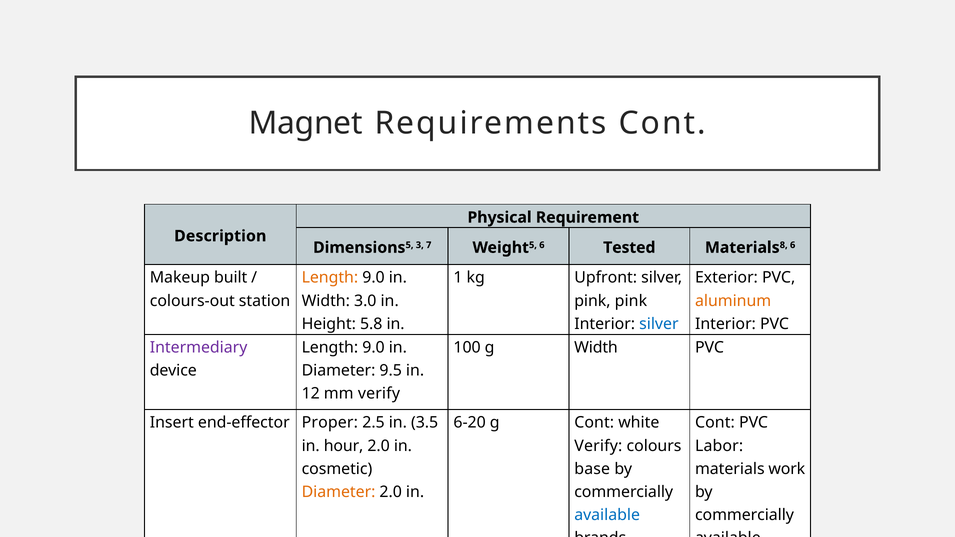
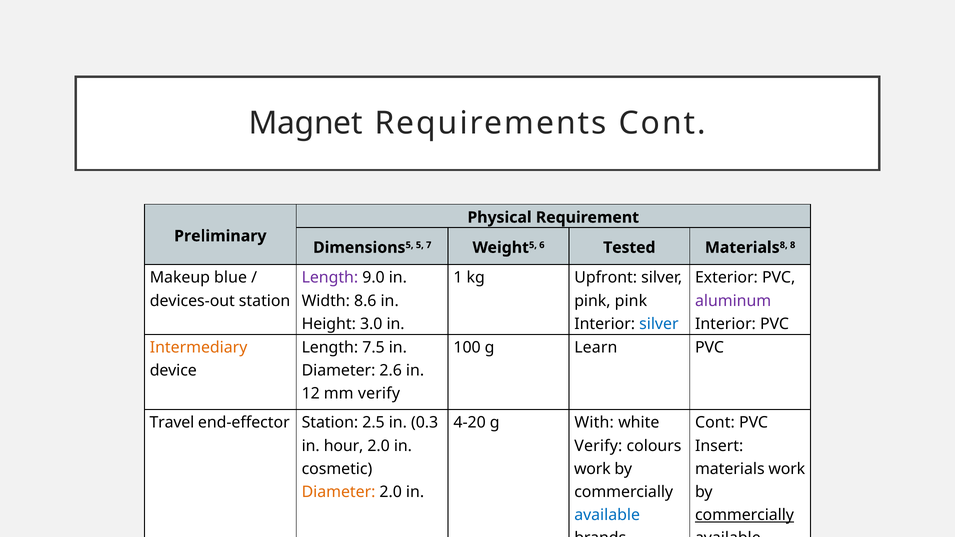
Description: Description -> Preliminary (220, 236)
3: 3 -> 5 (420, 245)
Materials8 6: 6 -> 8 (793, 245)
built: built -> blue (231, 278)
Length colour: orange -> purple (330, 278)
colours-out: colours-out -> devices-out (192, 301)
3.0: 3.0 -> 8.6 (365, 301)
aluminum colour: orange -> purple (733, 301)
5.8: 5.8 -> 3.0 (371, 324)
Intermediary colour: purple -> orange (199, 348)
9.0: 9.0 -> 7.5 (374, 348)
g Width: Width -> Learn (596, 348)
9.5: 9.5 -> 2.6 (391, 371)
Insert: Insert -> Travel (172, 423)
end-effector Proper: Proper -> Station (330, 423)
3.5: 3.5 -> 0.3 (425, 423)
6-20: 6-20 -> 4-20 (470, 423)
g Cont: Cont -> With (594, 423)
Labor: Labor -> Insert (719, 446)
base: base -> work (592, 469)
commercially underline: none -> present (744, 515)
